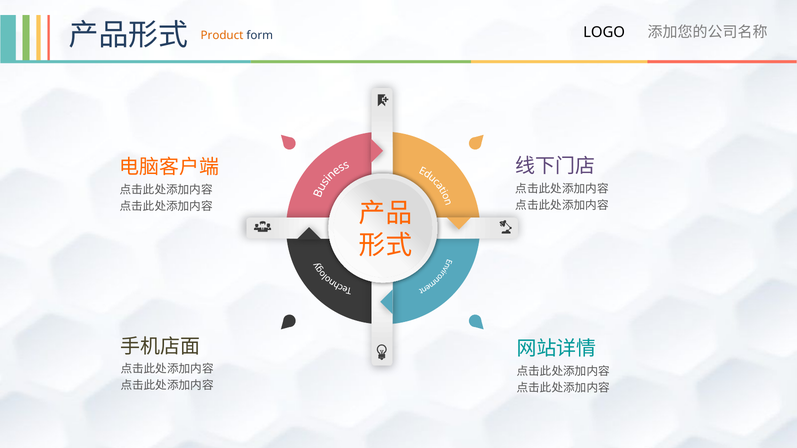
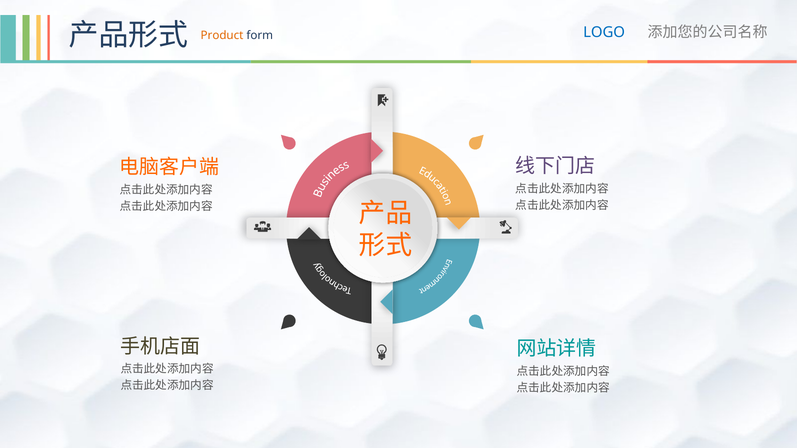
LOGO colour: black -> blue (604, 32)
